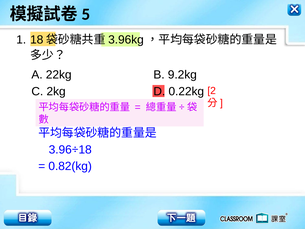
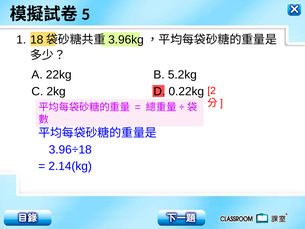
9.2kg: 9.2kg -> 5.2kg (182, 75)
0.82(kg: 0.82(kg -> 2.14(kg (70, 166)
